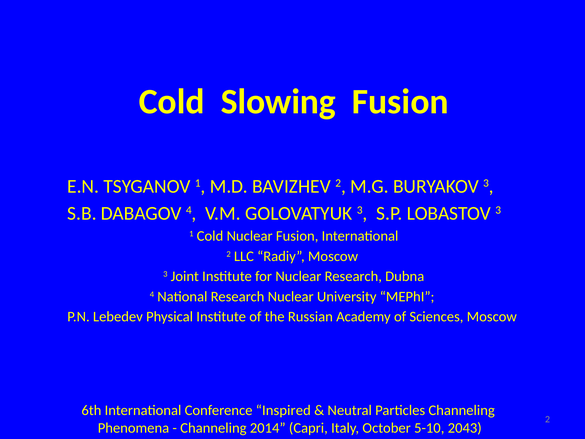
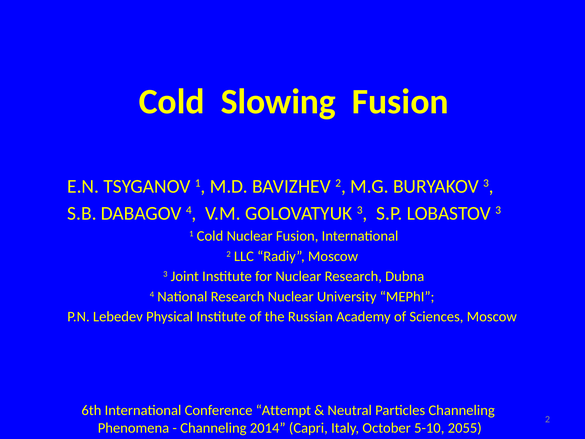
Inspired: Inspired -> Attempt (283, 410)
2043: 2043 -> 2055 (465, 428)
